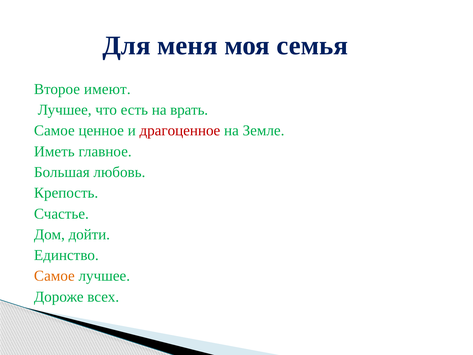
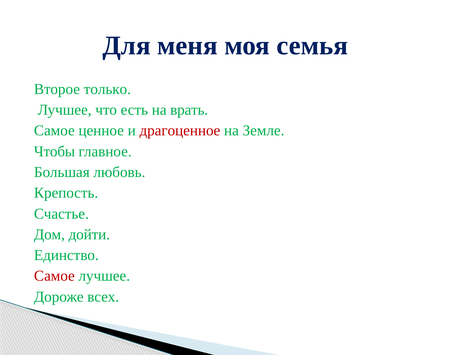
имеют: имеют -> только (107, 89)
Иметь: Иметь -> Чтобы (54, 151)
Самое colour: orange -> red (54, 276)
